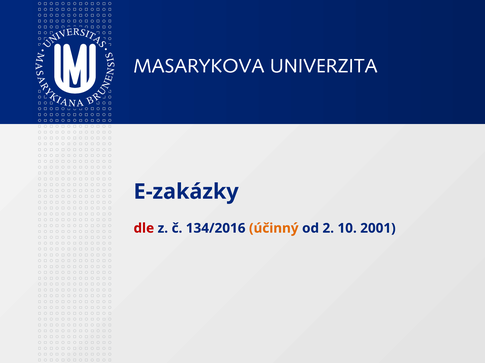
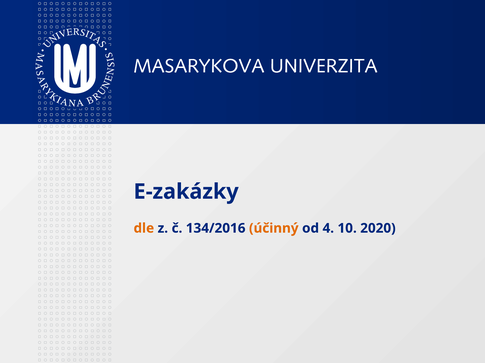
dle colour: red -> orange (144, 229)
2: 2 -> 4 (328, 229)
2001: 2001 -> 2020 (378, 229)
